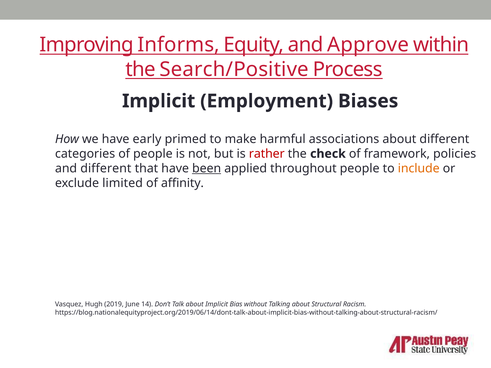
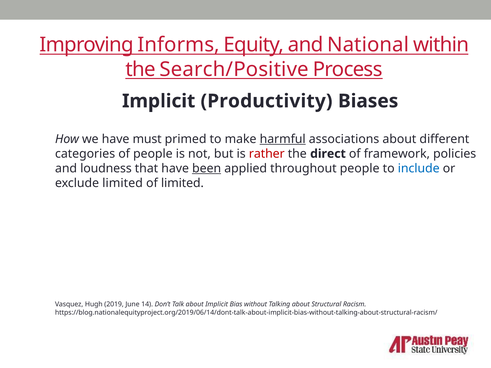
Approve: Approve -> National (368, 45)
Employment: Employment -> Productivity (267, 101)
early: early -> must (147, 139)
harmful underline: none -> present (283, 139)
check: check -> direct (328, 154)
and different: different -> loudness (106, 169)
include colour: orange -> blue (419, 169)
of affinity: affinity -> limited (182, 183)
